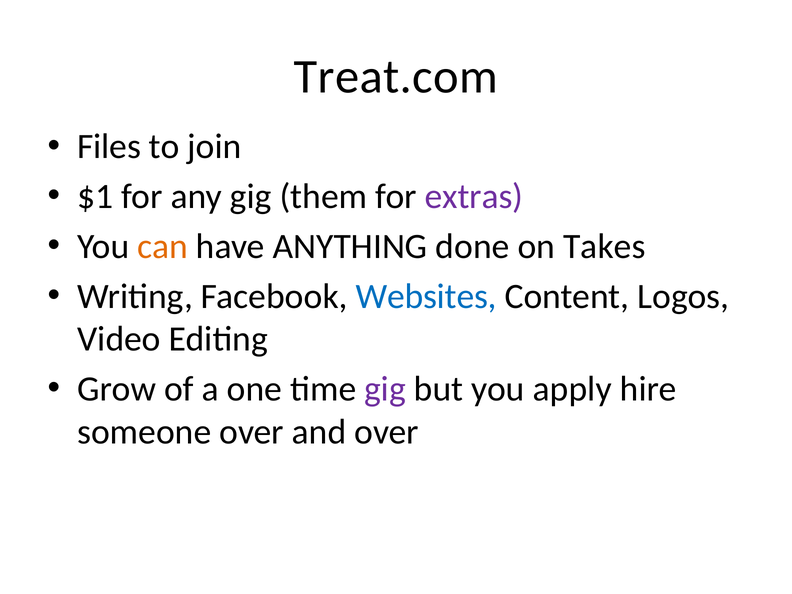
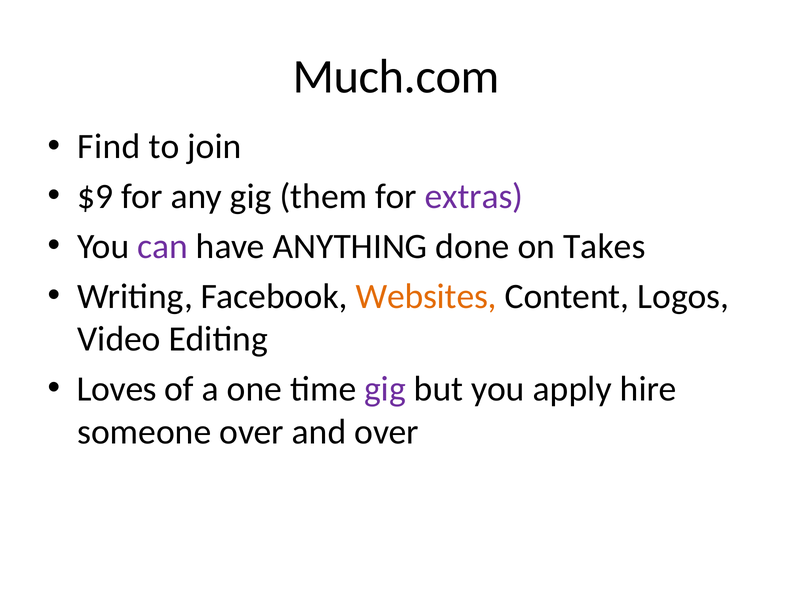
Treat.com: Treat.com -> Much.com (396, 77)
Files: Files -> Find (109, 147)
$1: $1 -> $9 (95, 197)
can colour: orange -> purple (163, 246)
Websites colour: blue -> orange (426, 296)
Grow: Grow -> Loves (117, 389)
